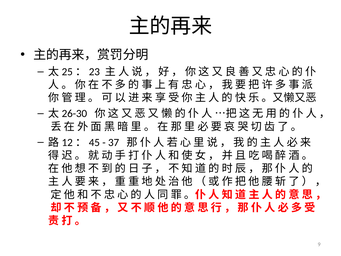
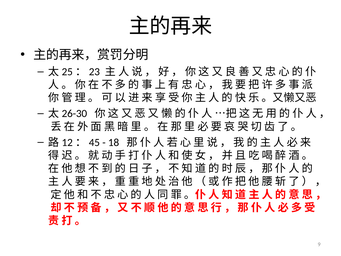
37: 37 -> 18 (114, 142)
